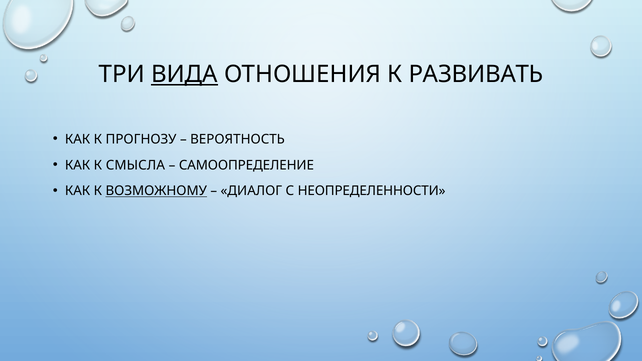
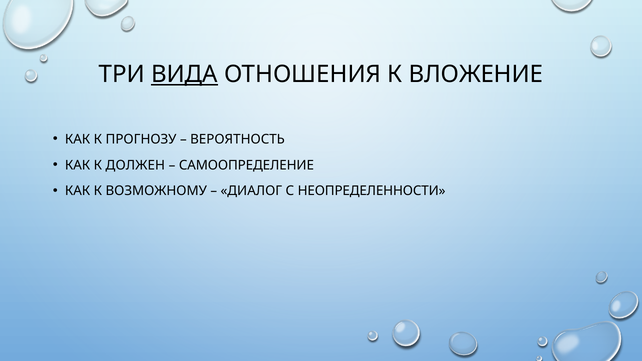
РАЗВИВАТЬ: РАЗВИВАТЬ -> ВЛОЖЕНИЕ (476, 74)
СМЫСЛА: СМЫСЛА -> ДОЛЖЕН (135, 165)
ВОЗМОЖНОМУ underline: present -> none (156, 191)
